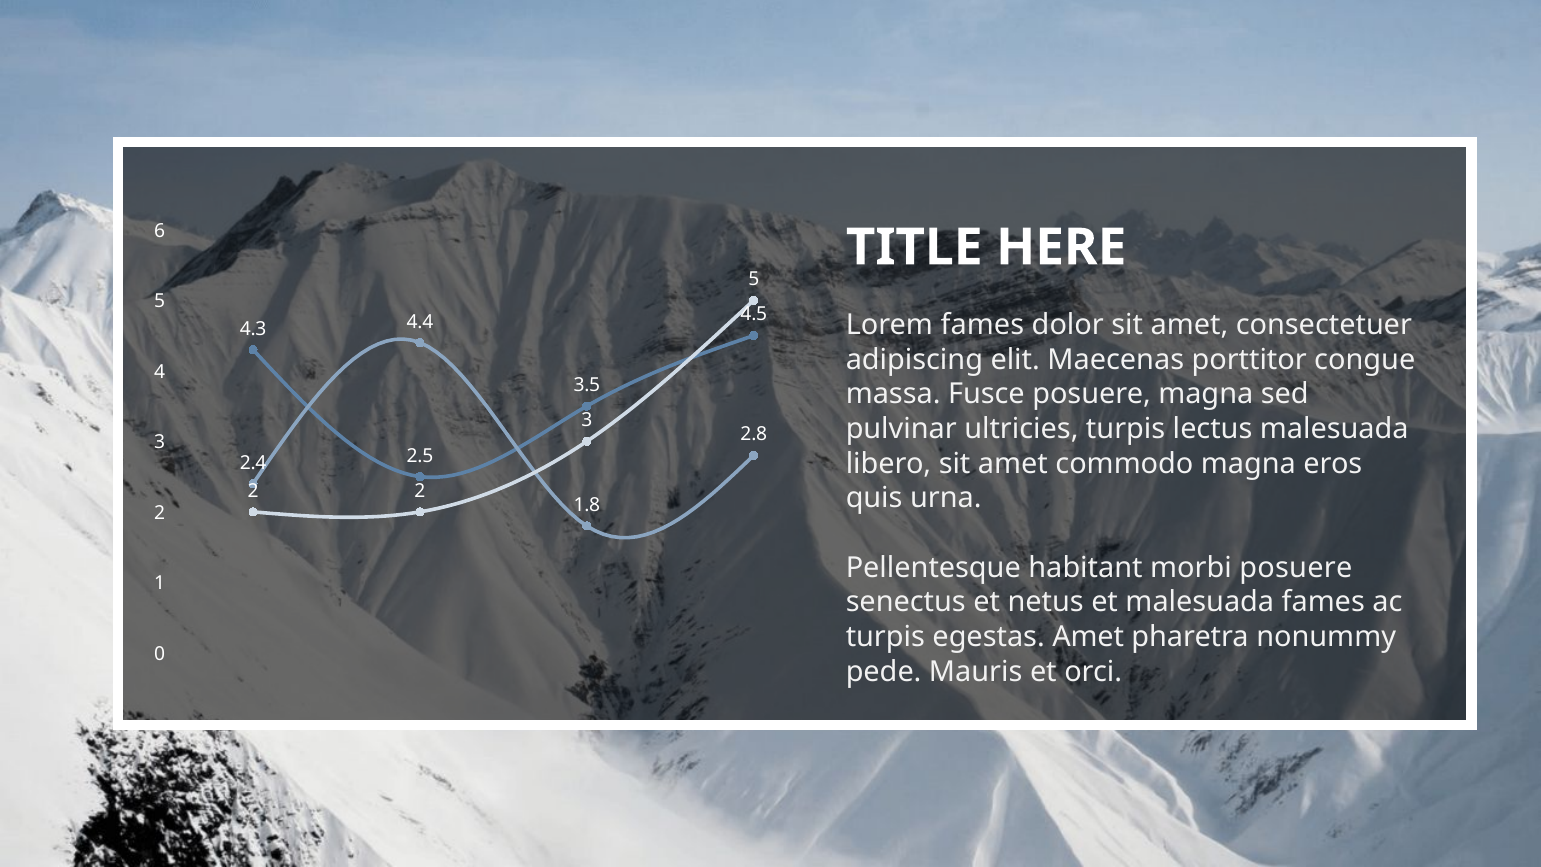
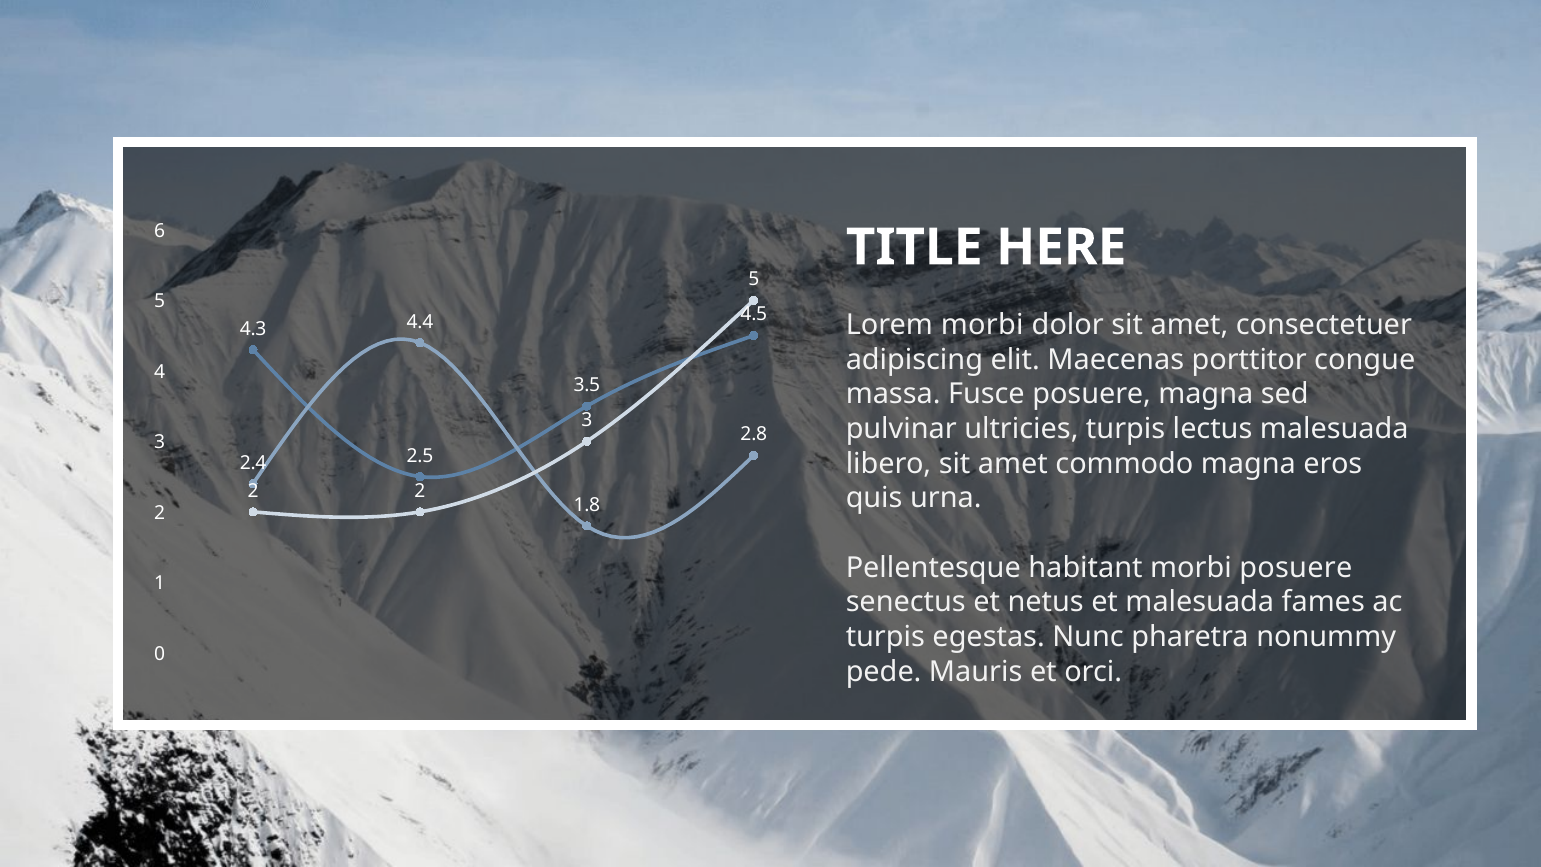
Lorem fames: fames -> morbi (982, 325)
egestas Amet: Amet -> Nunc (1088, 637)
